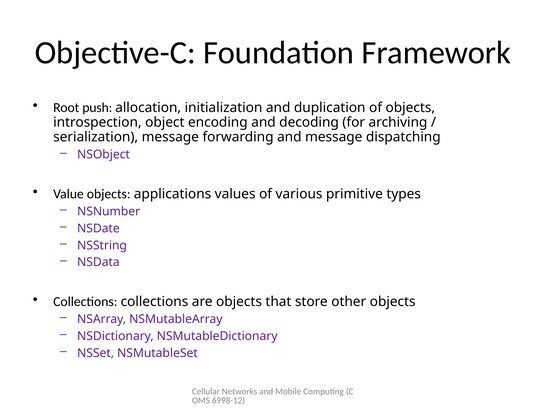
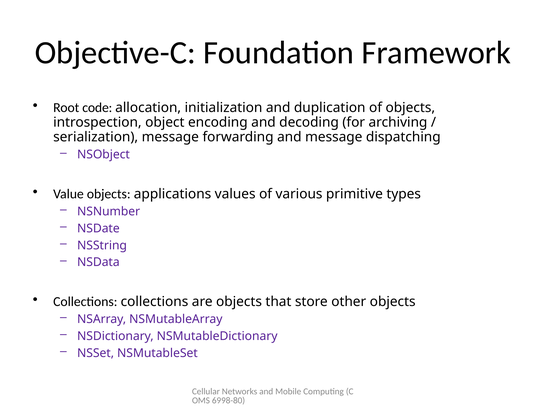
push: push -> code (97, 107)
6998-12: 6998-12 -> 6998-80 (229, 400)
